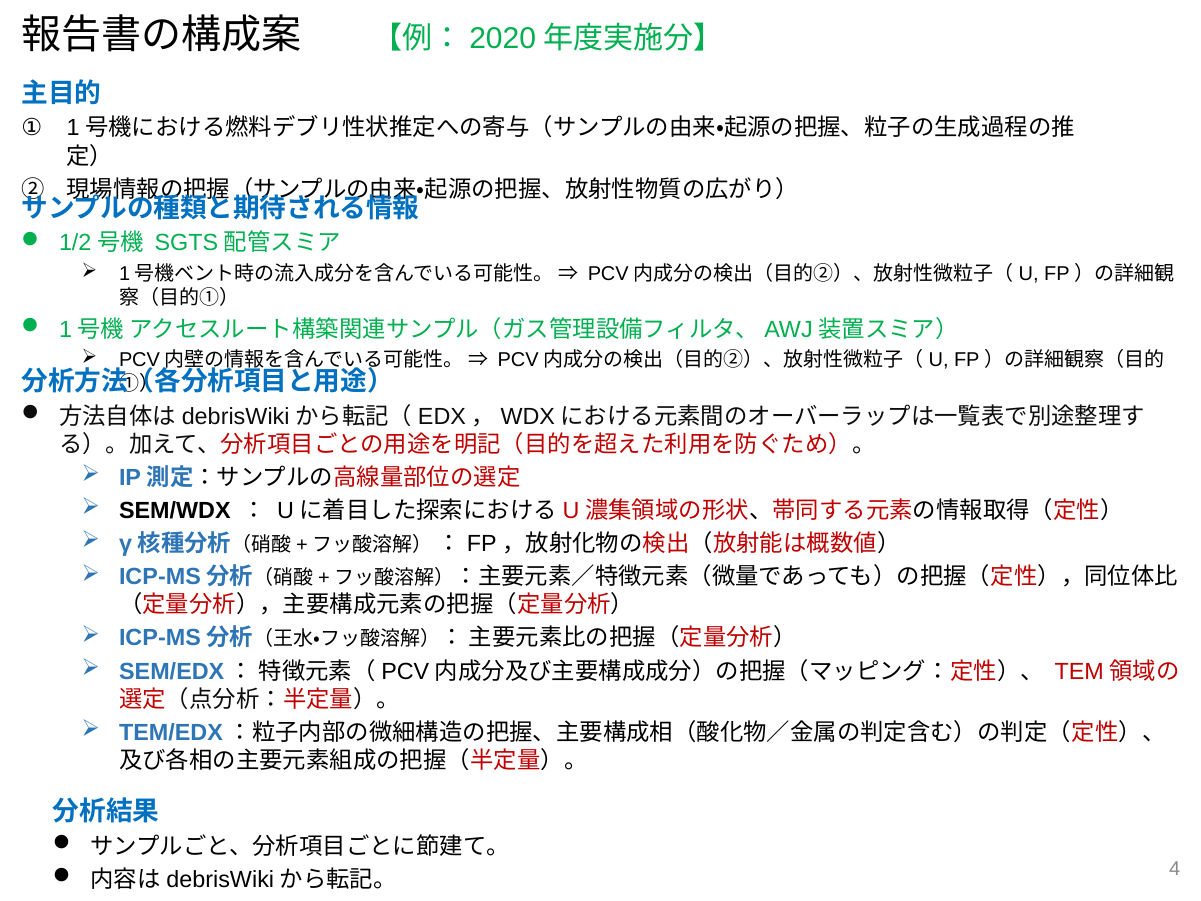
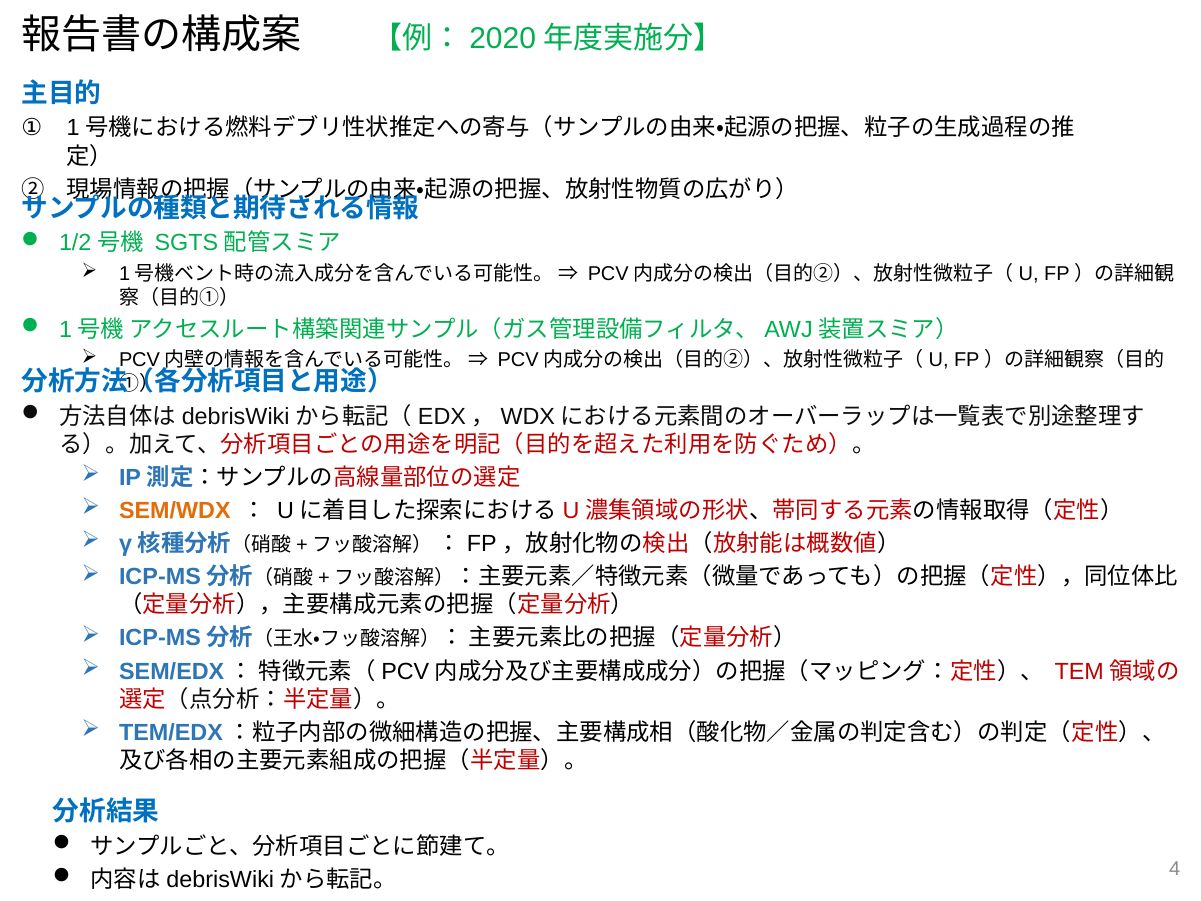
SEM/WDX colour: black -> orange (175, 511)
